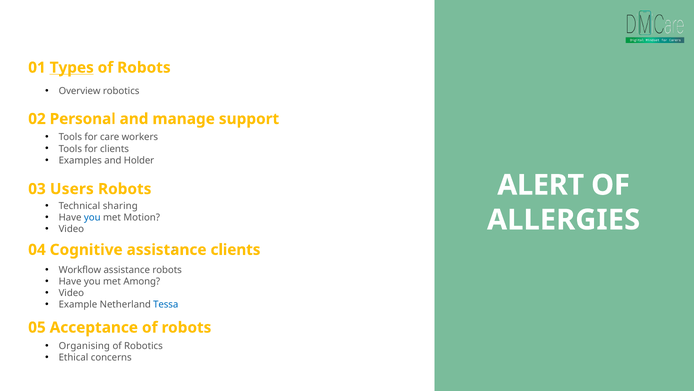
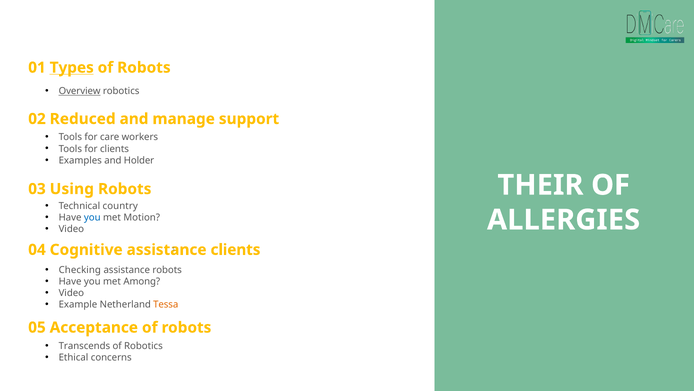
Overview underline: none -> present (80, 91)
Personal: Personal -> Reduced (83, 119)
ALERT: ALERT -> THEIR (540, 185)
Users: Users -> Using (72, 189)
sharing: sharing -> country (120, 206)
Workflow: Workflow -> Checking (80, 270)
Tessa colour: blue -> orange (166, 304)
Organising: Organising -> Transcends (84, 345)
